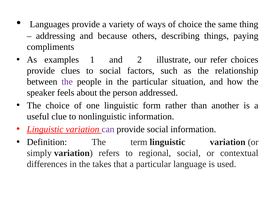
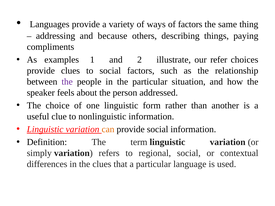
of choice: choice -> factors (190, 24)
can colour: purple -> orange (108, 129)
the takes: takes -> clues (102, 164)
